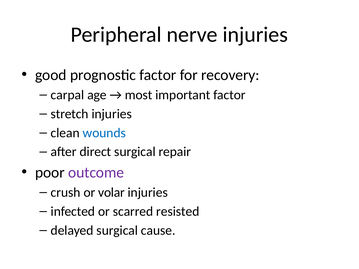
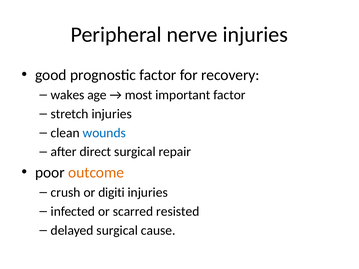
carpal: carpal -> wakes (68, 95)
outcome colour: purple -> orange (96, 173)
volar: volar -> digiti (111, 193)
